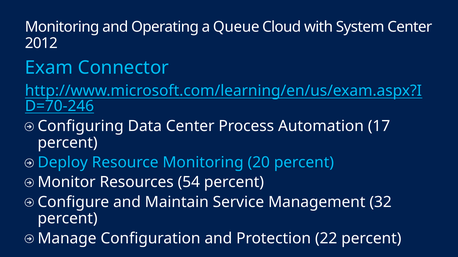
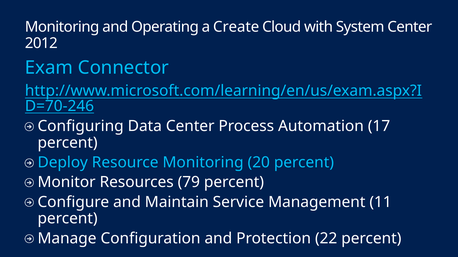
Queue: Queue -> Create (236, 27)
54: 54 -> 79 (189, 183)
32: 32 -> 11 (381, 202)
